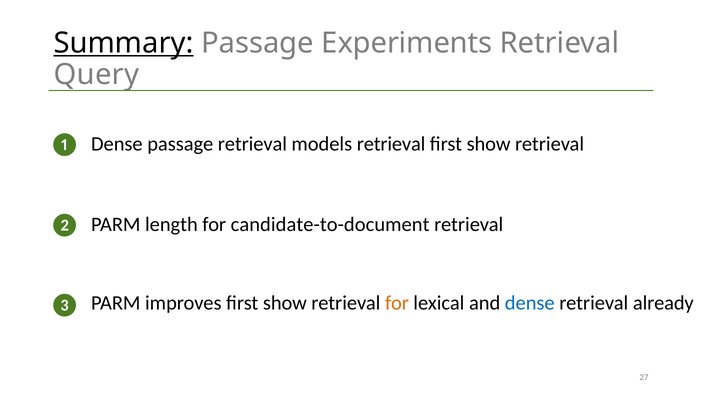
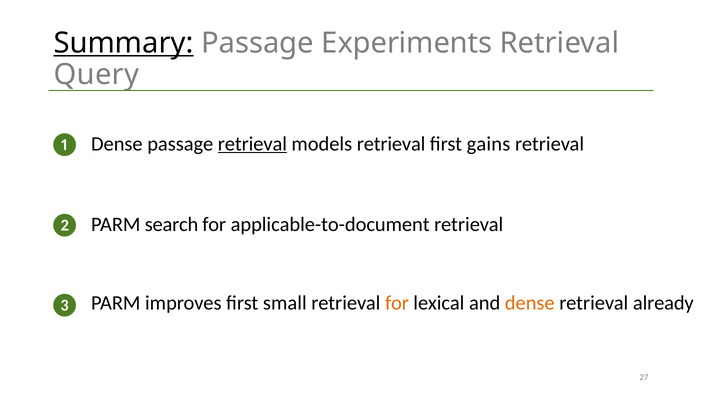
retrieval underline: none -> present (252, 144)
show: show -> gains (488, 144)
length: length -> search (172, 224)
candidate-to-document: candidate-to-document -> applicable-to-document (330, 224)
improves first show: show -> small (285, 303)
dense colour: blue -> orange (530, 303)
